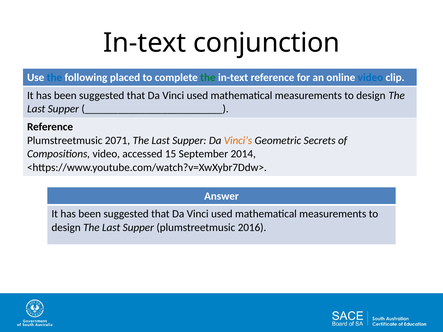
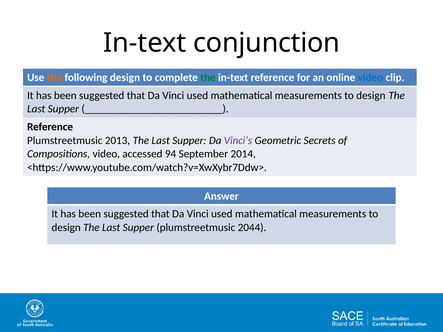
the colour: blue -> orange (54, 78)
following placed: placed -> design (125, 78)
2071: 2071 -> 2013 (117, 141)
Vinci’s colour: orange -> purple (238, 141)
15: 15 -> 94 (171, 154)
2016: 2016 -> 2044 (252, 228)
